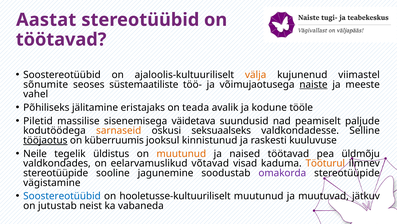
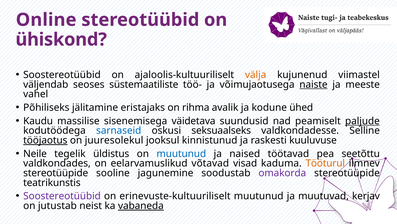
Aastat: Aastat -> Online (46, 20)
töötavad: töötavad -> ühiskond (61, 39)
sõnumite: sõnumite -> väljendab (46, 84)
teada: teada -> rihma (196, 107)
tööle: tööle -> ühed (301, 107)
Piletid: Piletid -> Kaudu (38, 121)
paljude underline: none -> present (362, 121)
sarnaseid colour: orange -> blue (119, 130)
küberruumis: küberruumis -> juuresolekul (114, 140)
muutunud colour: orange -> blue (181, 153)
üldmõju: üldmõju -> seetõttu (361, 153)
vägistamine: vägistamine -> teatrikunstis (52, 182)
Soostereotüübid colour: blue -> purple (62, 196)
hooletusse-kultuuriliselt: hooletusse-kultuuriliselt -> erinevuste-kultuuriliselt (175, 196)
jätkuv: jätkuv -> kerjav (366, 196)
vabaneda underline: none -> present (141, 205)
